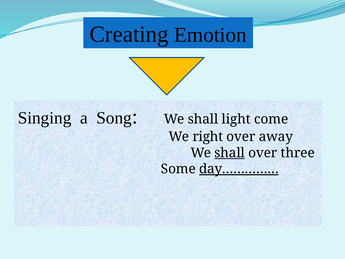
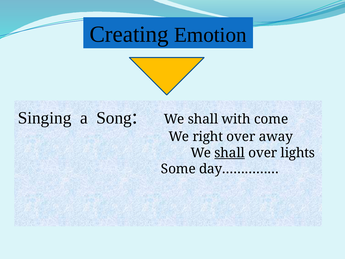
light: light -> with (236, 119)
three: three -> lights (298, 153)
day…………… underline: present -> none (239, 169)
